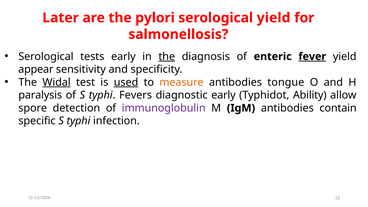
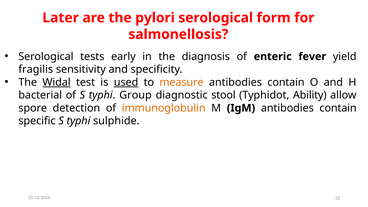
serological yield: yield -> form (274, 18)
the underline: present -> none (167, 57)
fever underline: present -> none (312, 57)
appear: appear -> fragilis (36, 69)
tongue: tongue -> contain (286, 82)
paralysis: paralysis -> bacterial (40, 95)
Fevers: Fevers -> Group (136, 95)
diagnostic early: early -> stool (223, 95)
immunoglobulin colour: purple -> orange (164, 108)
infection: infection -> sulphide (116, 121)
